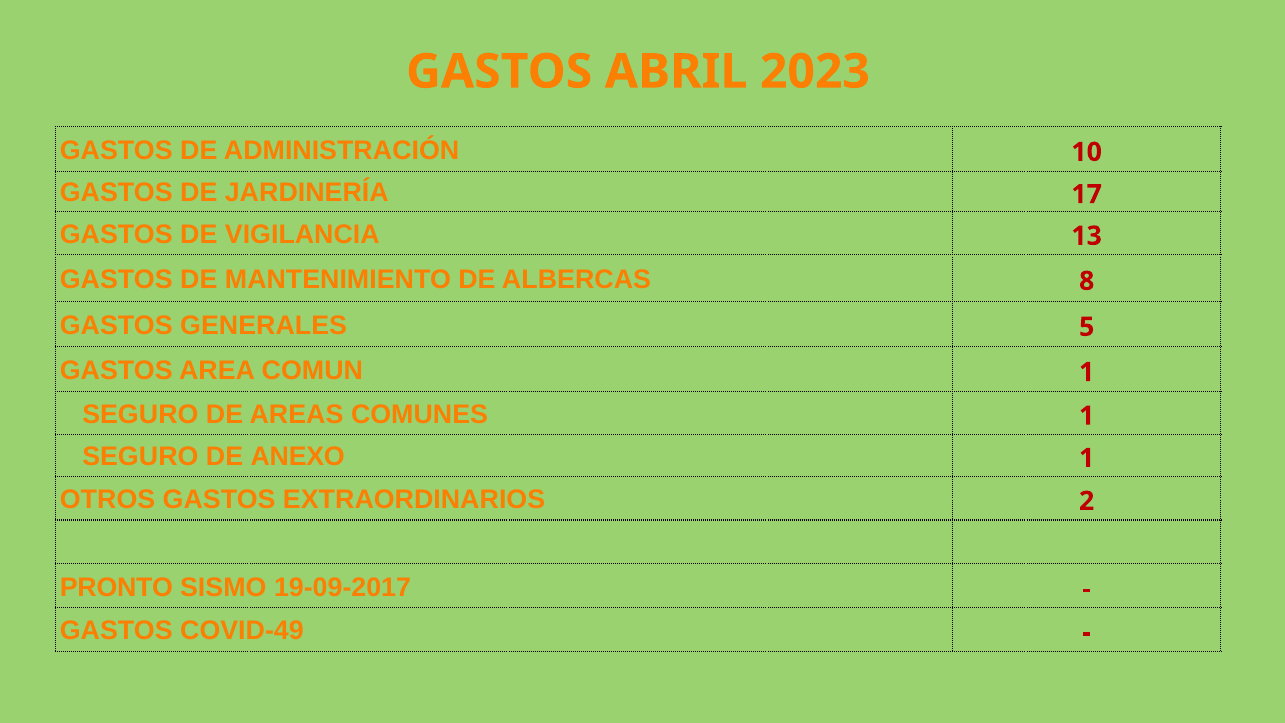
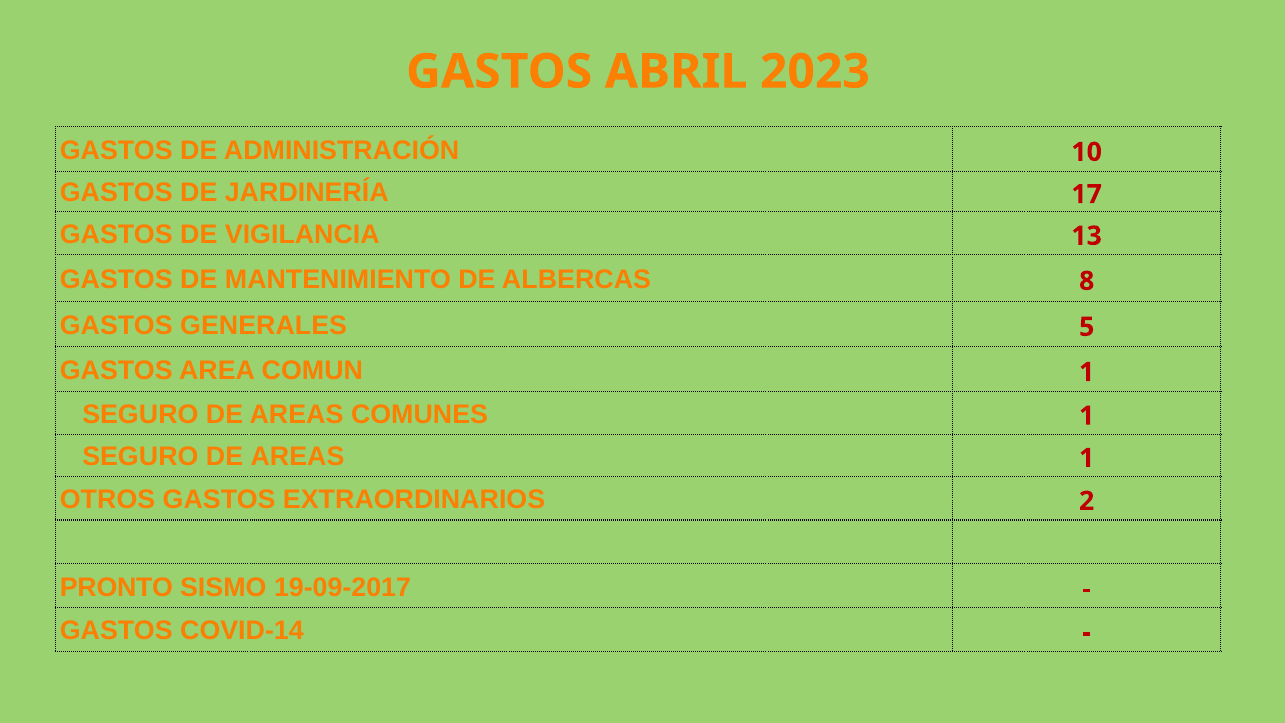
ANEXO: ANEXO -> AREAS (298, 457)
COVID-49: COVID-49 -> COVID-14 (242, 631)
